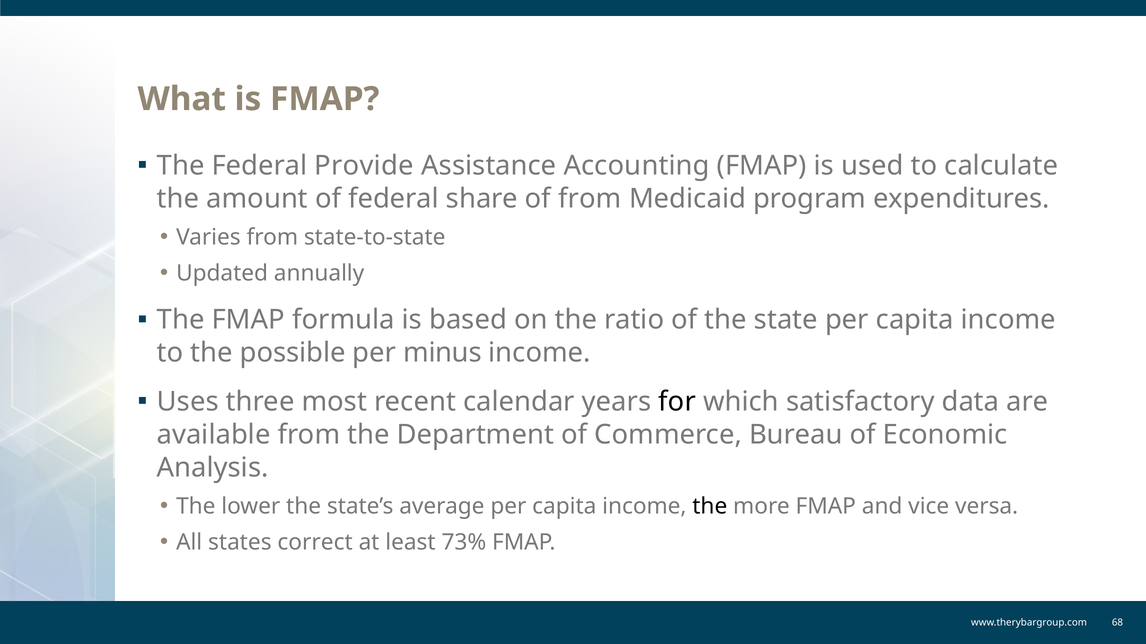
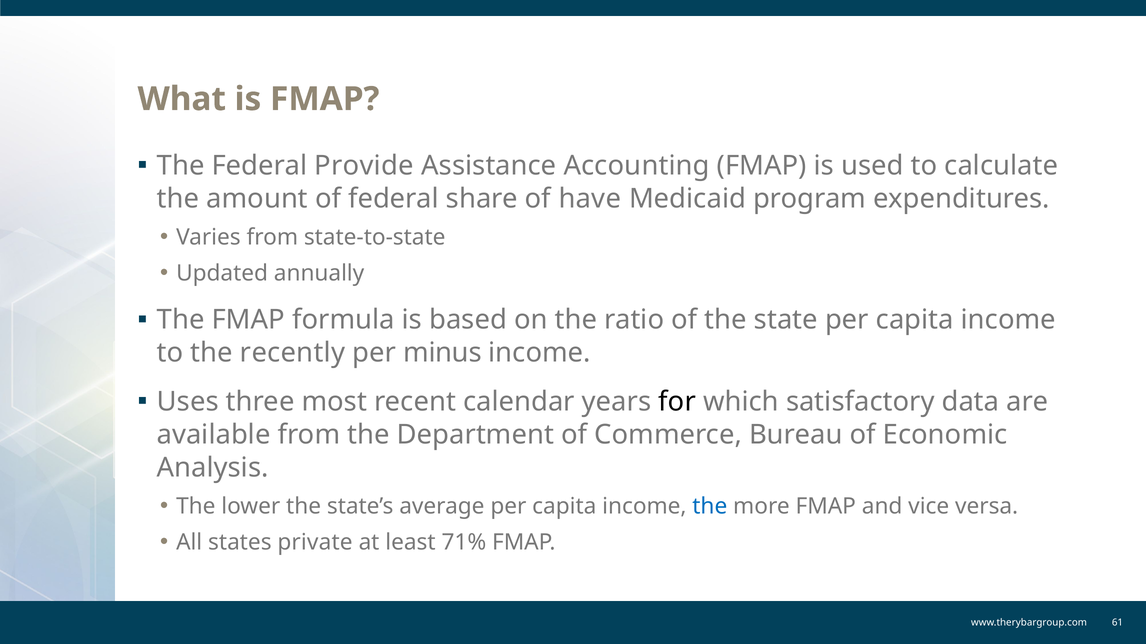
of from: from -> have (590, 199)
possible: possible -> recently (293, 353)
the colour: black -> blue (710, 507)
correct: correct -> private (315, 543)
73%: 73% -> 71% (464, 543)
68: 68 -> 61 (1117, 623)
